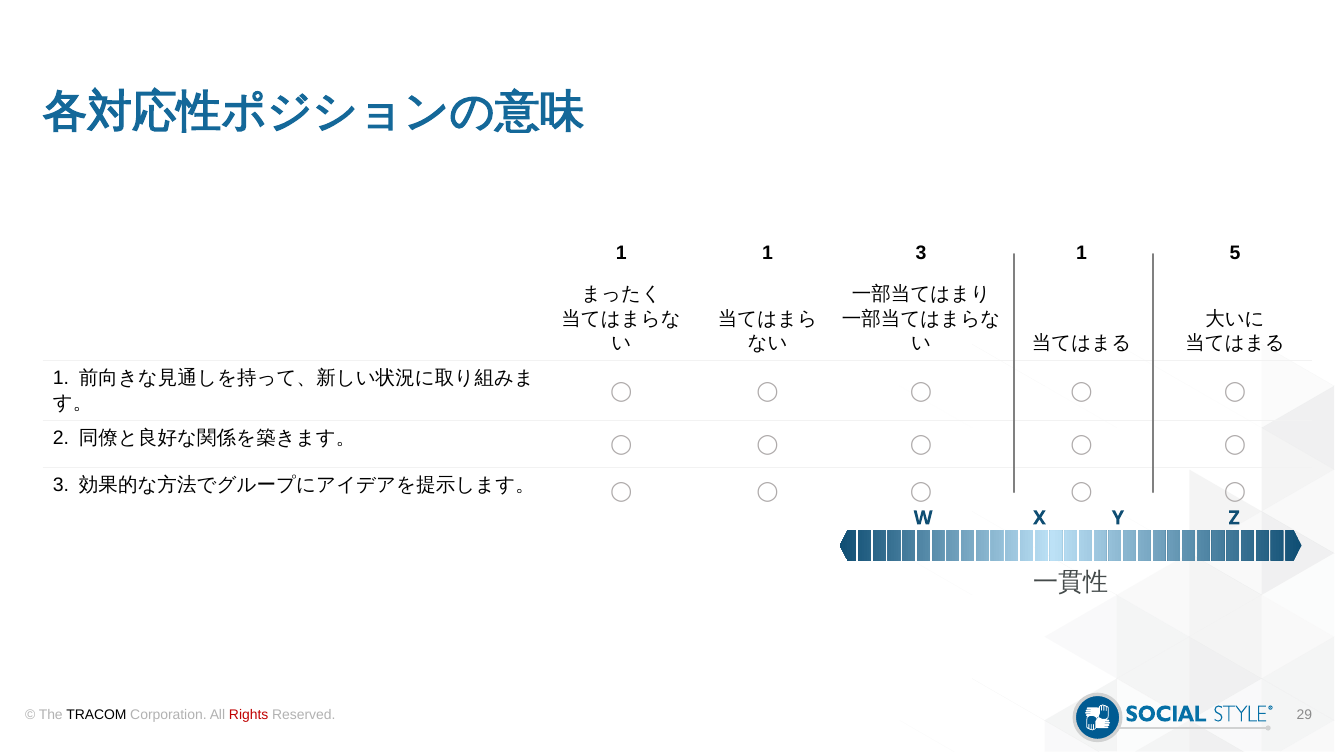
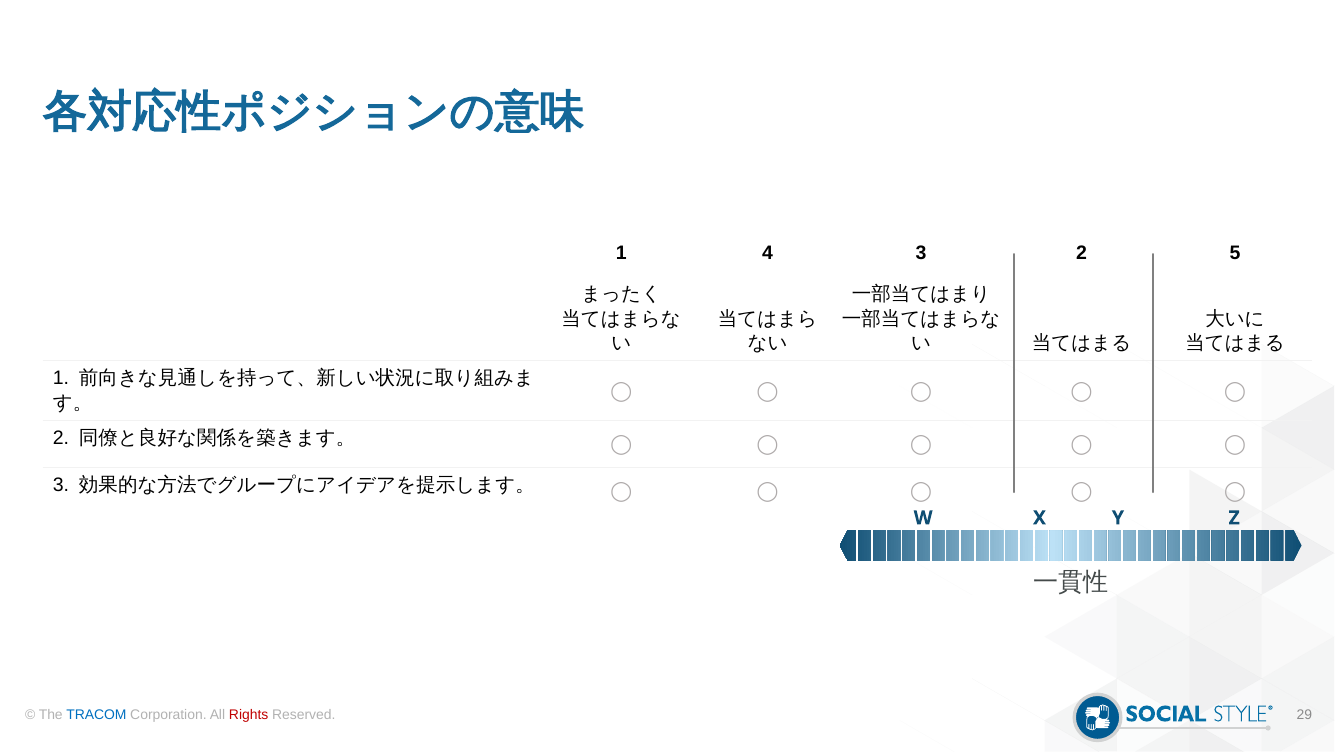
1 1: 1 -> 4 (768, 253)
3 1: 1 -> 2 (1082, 253)
TRACOM colour: black -> blue (96, 715)
